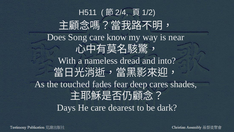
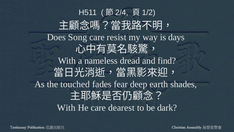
know: know -> resist (117, 37)
near: near -> days (176, 37)
into: into -> find (167, 61)
cares: cares -> earth (159, 84)
Days: Days -> With (66, 107)
